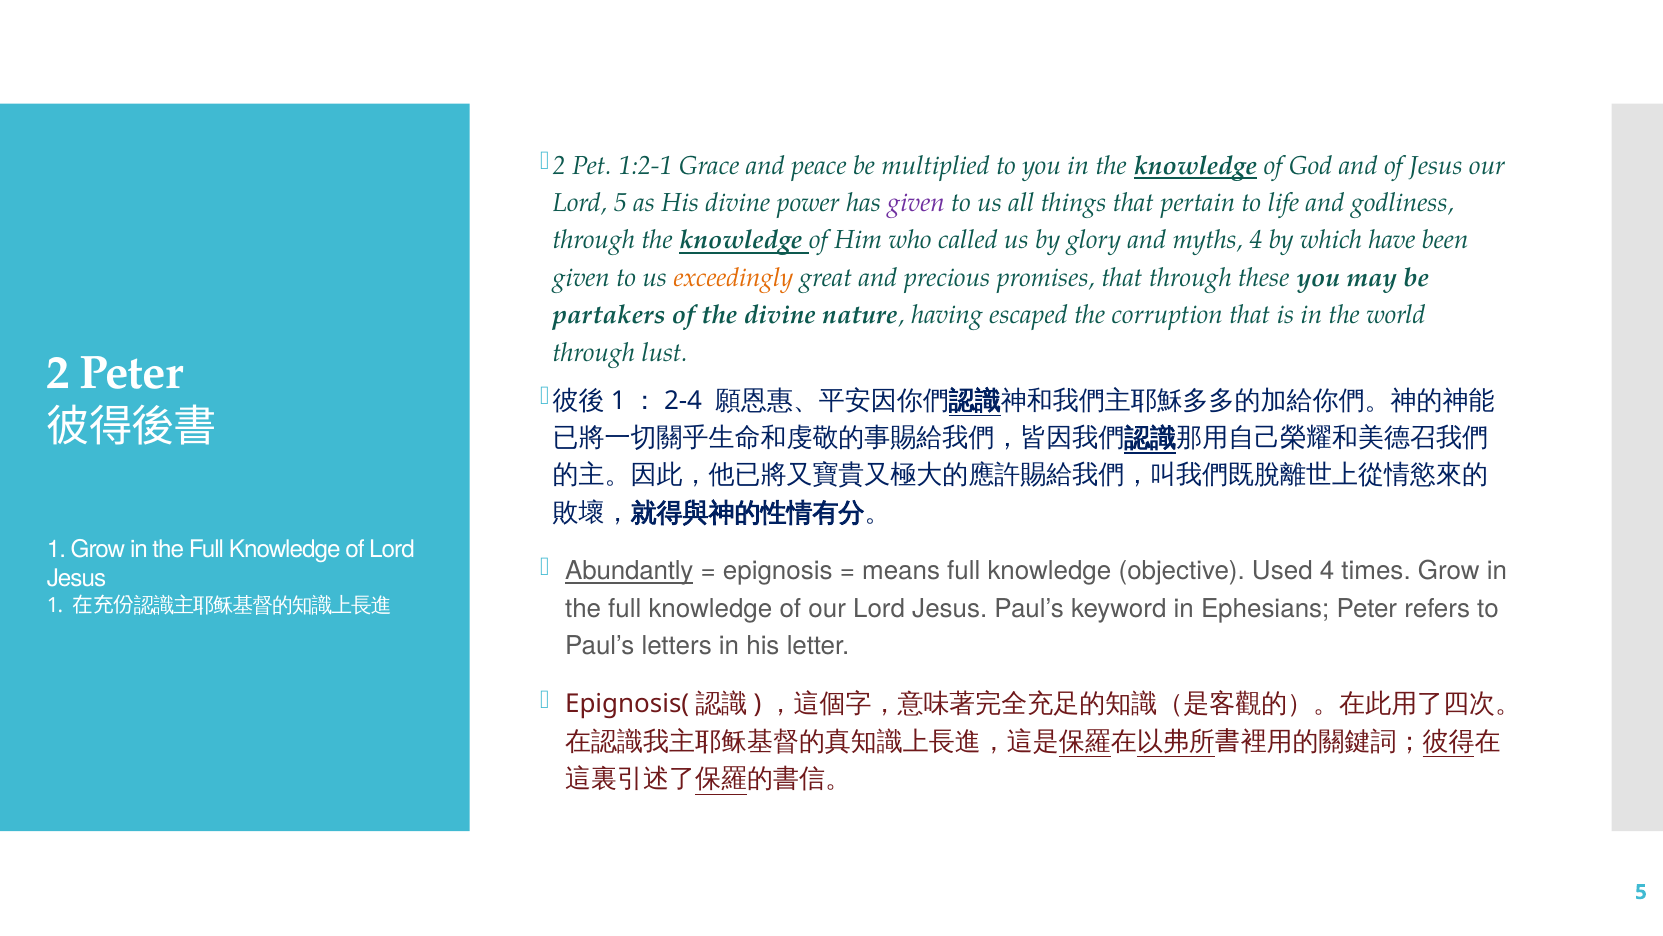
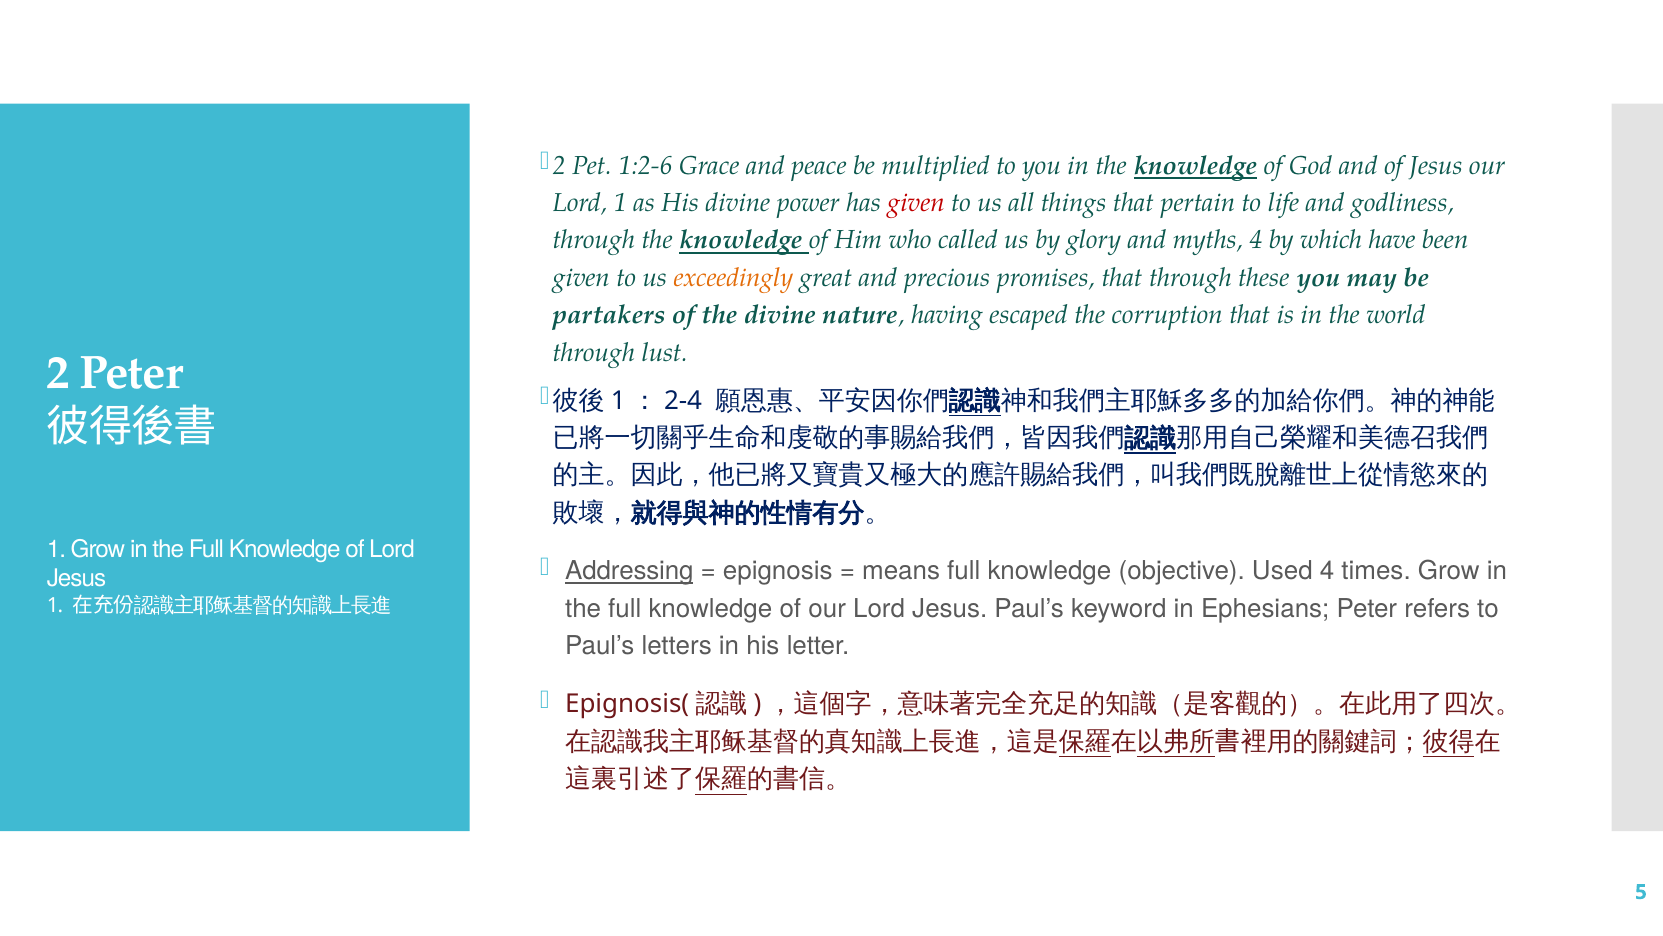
1:2-1: 1:2-1 -> 1:2-6 (646, 165)
Lord 5: 5 -> 1 (620, 203)
given colour: purple -> red (916, 203)
Abundantly: Abundantly -> Addressing (629, 571)
